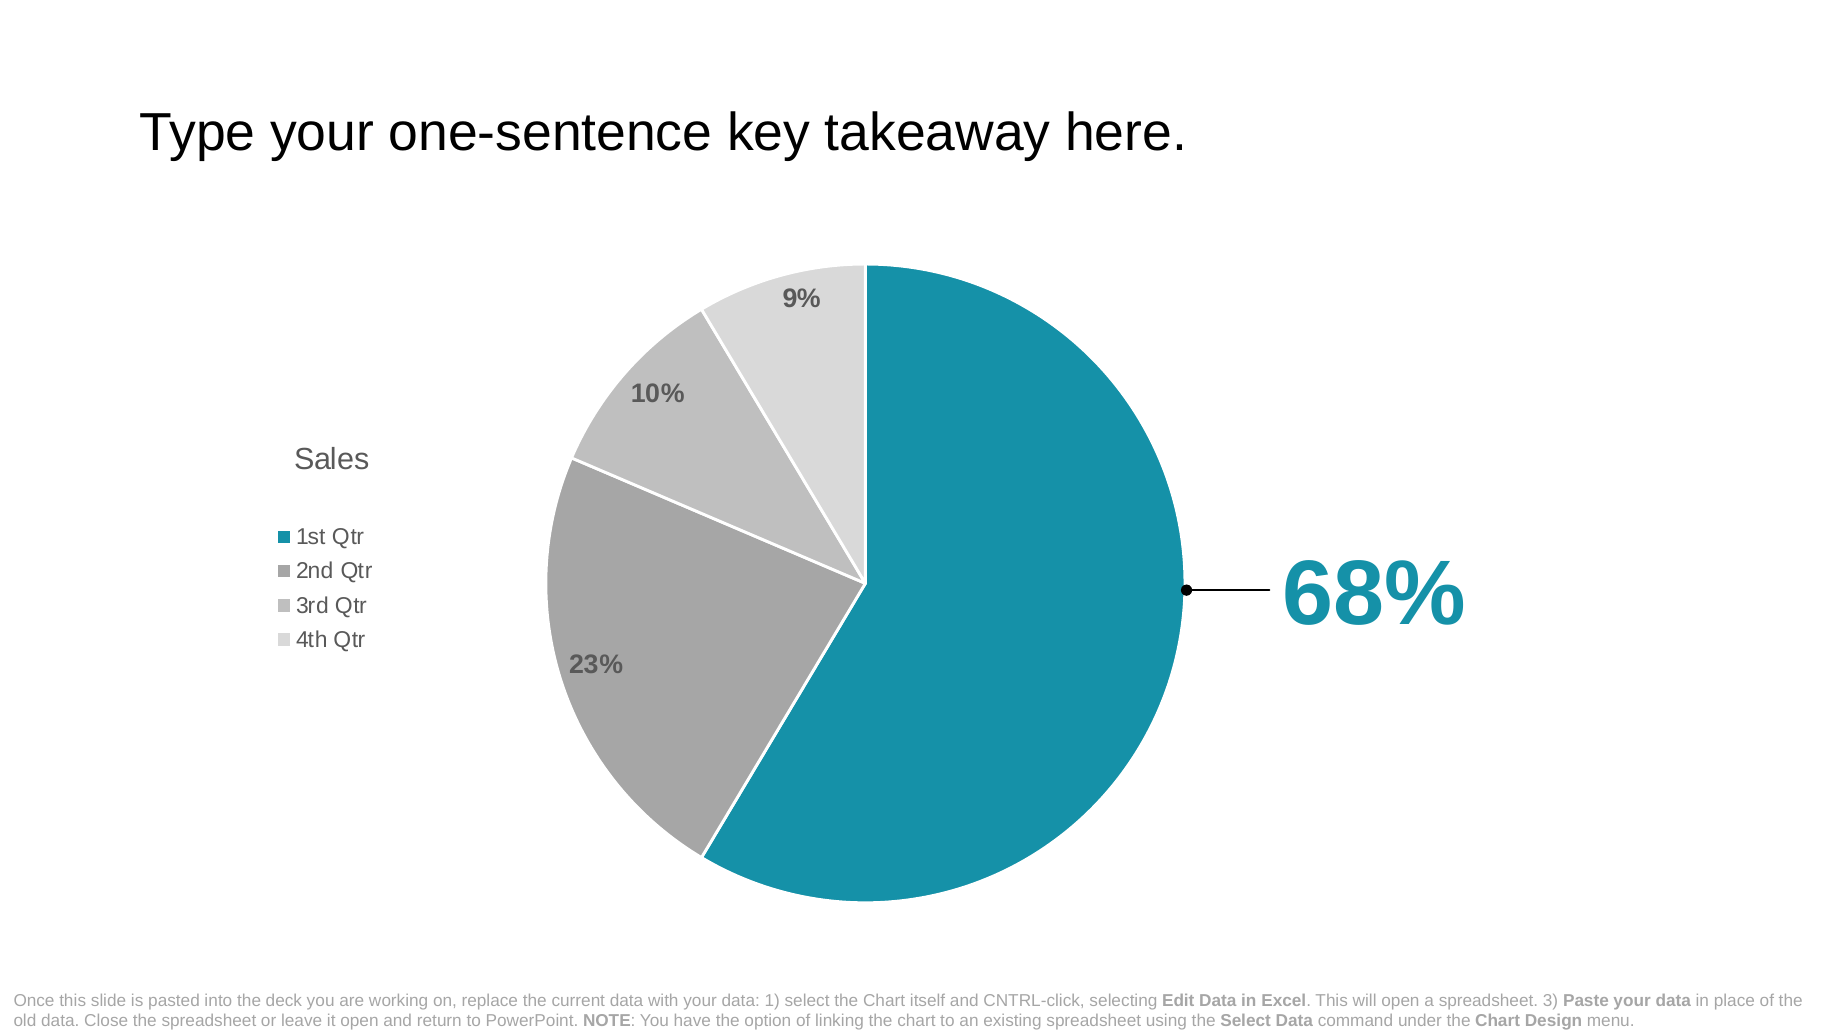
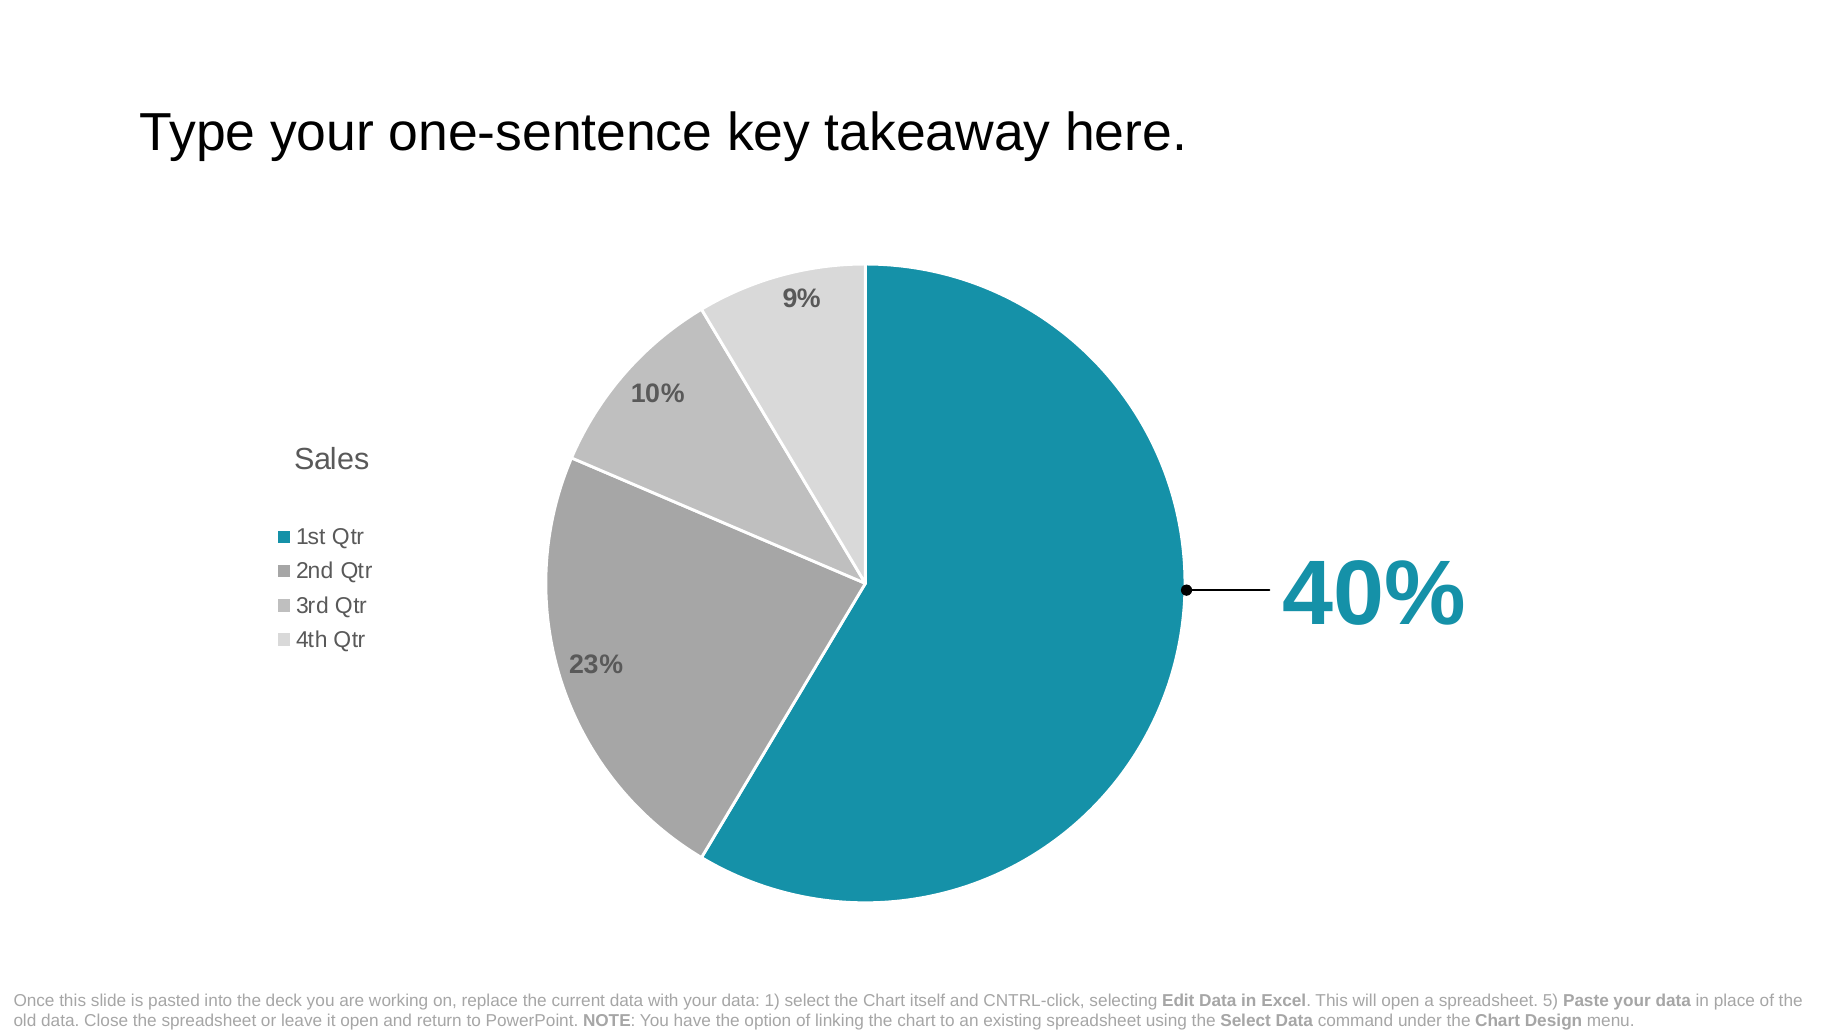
68%: 68% -> 40% (1375, 595)
3: 3 -> 5 (1551, 1001)
